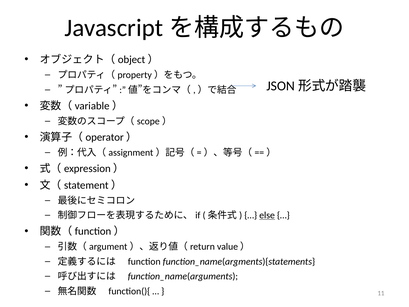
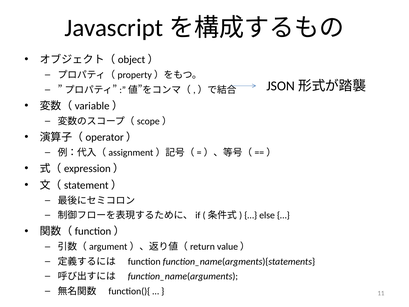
else underline: present -> none (267, 215)
